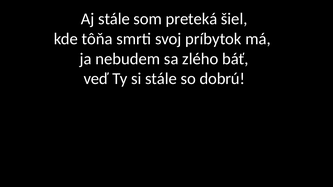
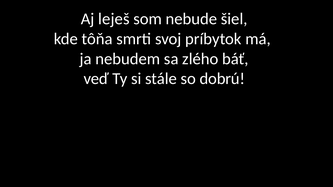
Aj stále: stále -> leješ (114, 19)
preteká: preteká -> nebude (191, 19)
